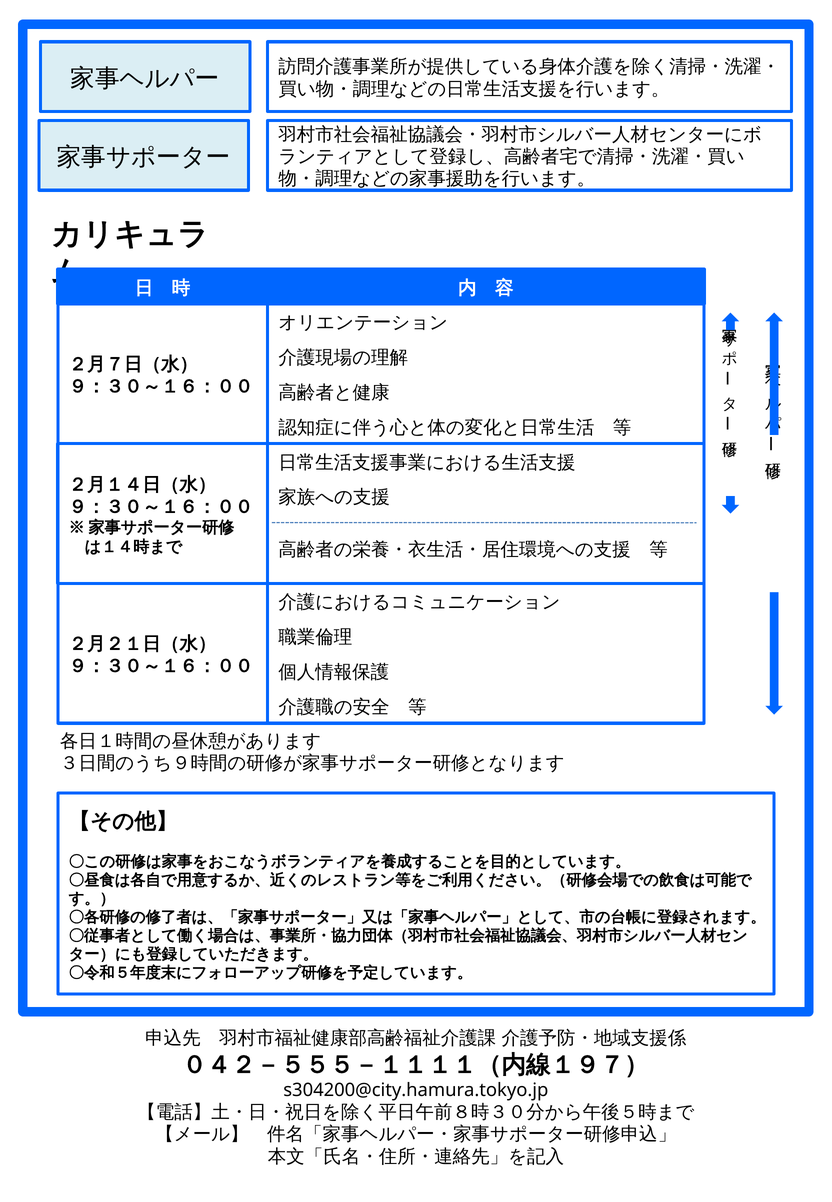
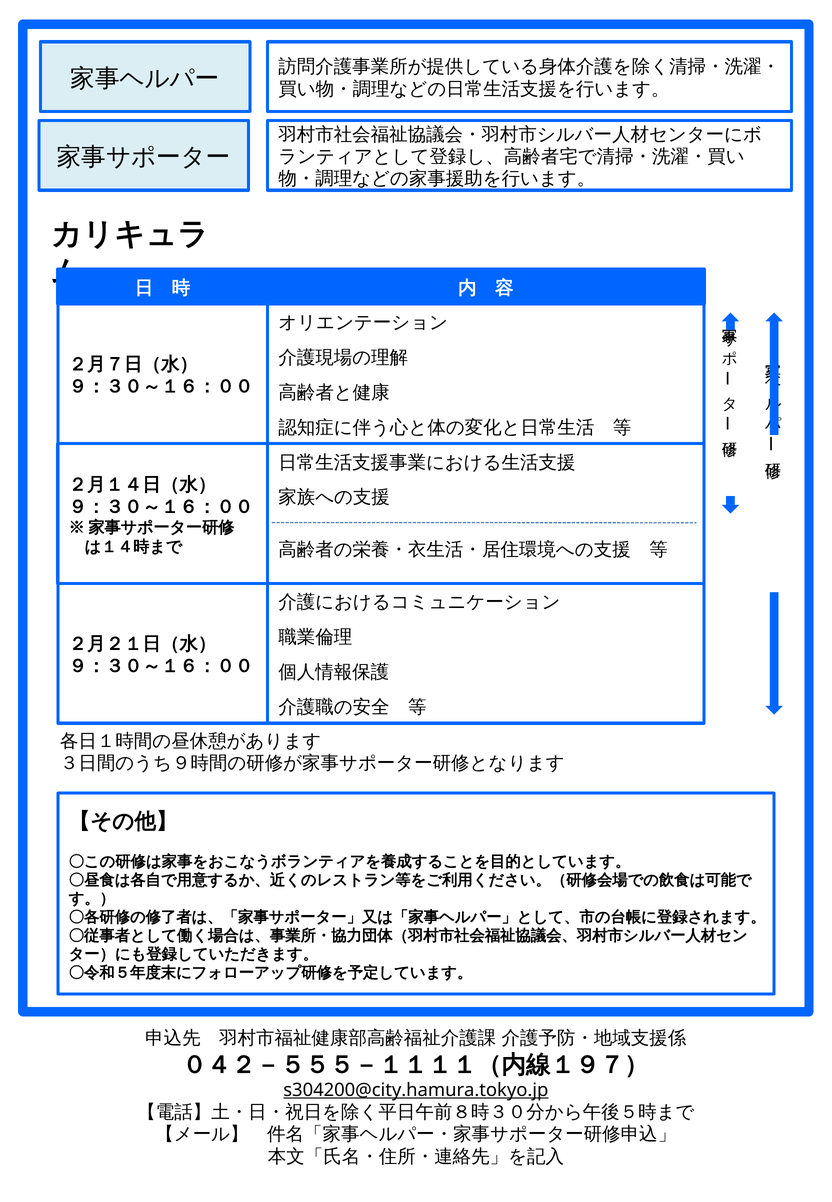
s304200@city.hamura.tokyo.jp underline: none -> present (416, 1090)
